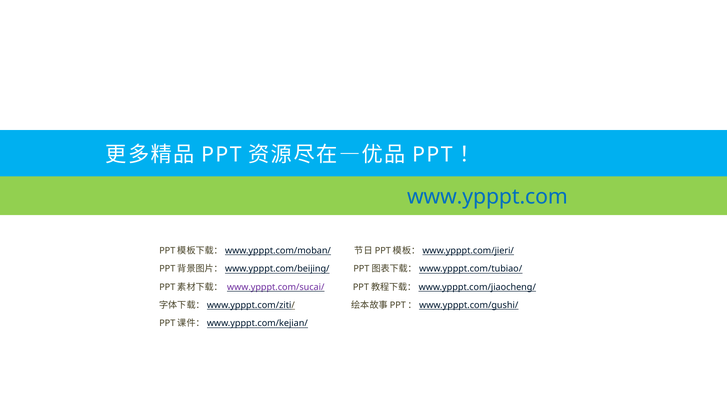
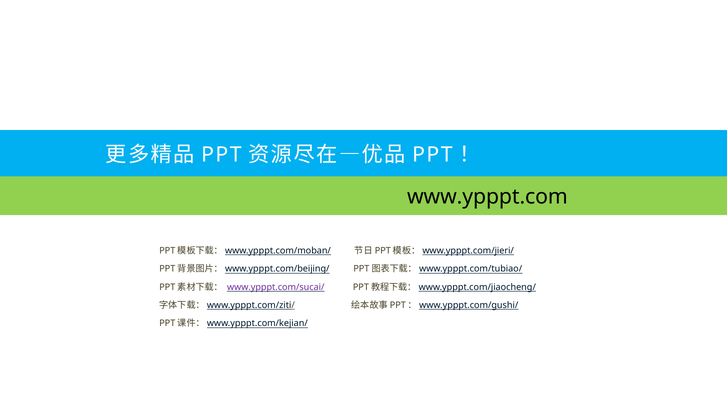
www.ypppt.com colour: blue -> black (487, 197)
